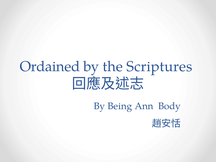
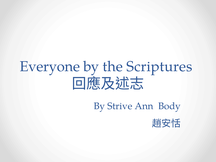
Ordained: Ordained -> Everyone (50, 66)
Being: Being -> Strive (120, 106)
